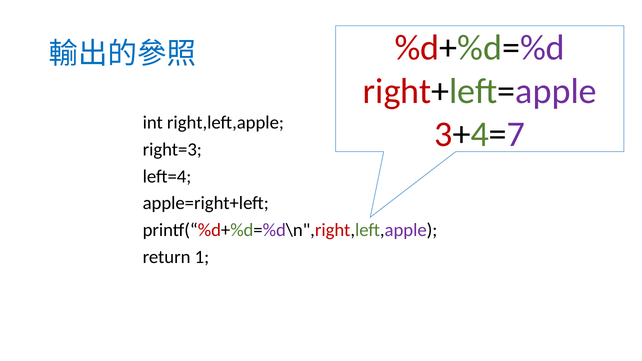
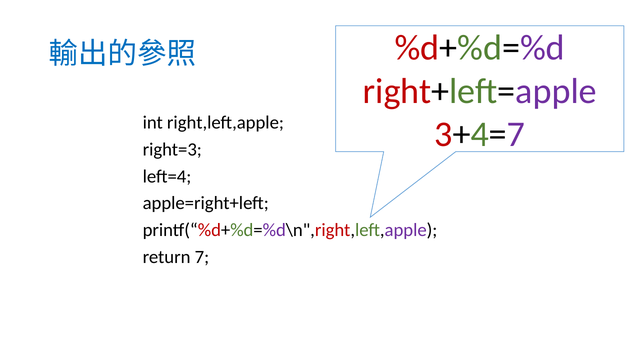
1: 1 -> 7 (202, 257)
